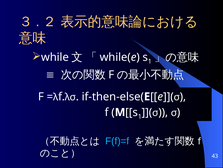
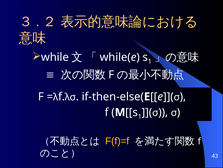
F(f)=f colour: light blue -> yellow (117, 141)
